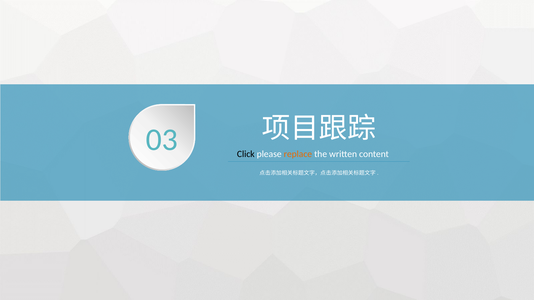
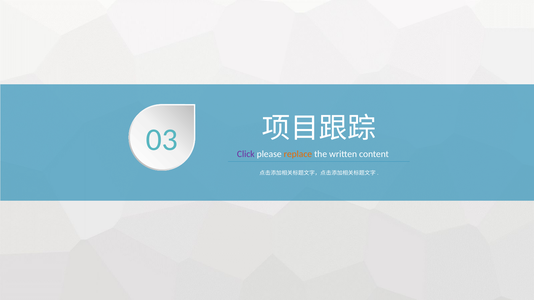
Click colour: black -> purple (246, 154)
